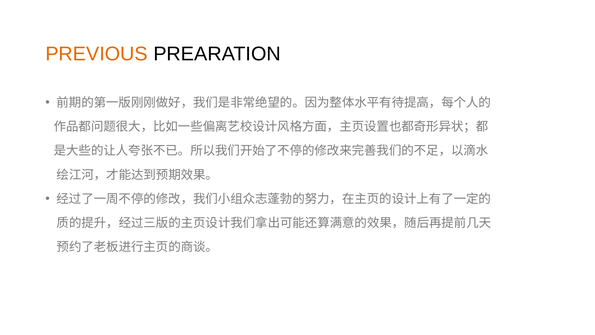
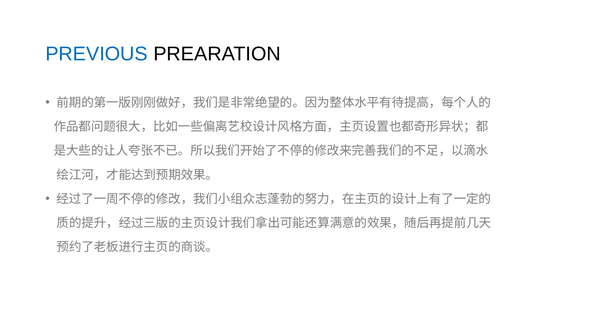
PREVIOUS colour: orange -> blue (97, 54)
